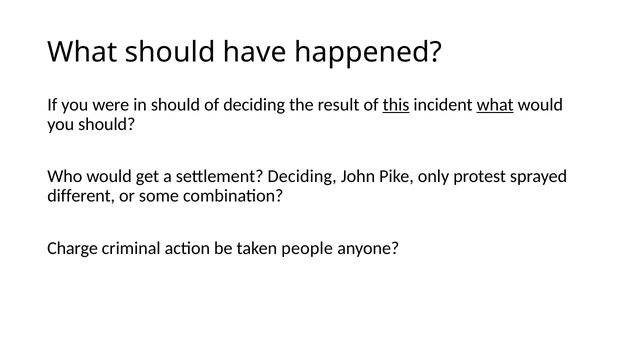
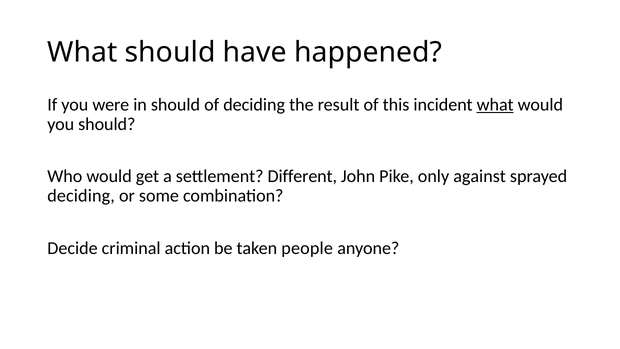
this underline: present -> none (396, 105)
settlement Deciding: Deciding -> Different (302, 176)
protest: protest -> against (480, 176)
different: different -> deciding (81, 196)
Charge: Charge -> Decide (72, 248)
